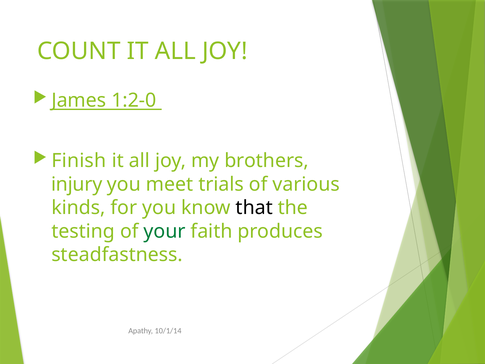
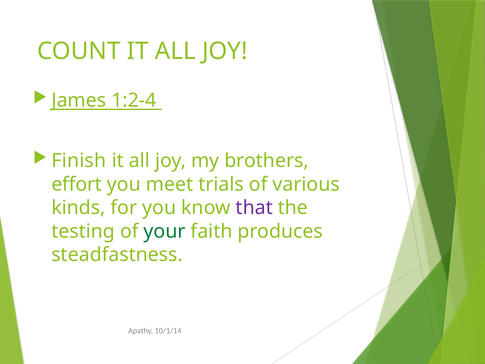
1:2-0: 1:2-0 -> 1:2-4 (134, 100)
injury: injury -> effort (77, 184)
that colour: black -> purple (254, 208)
